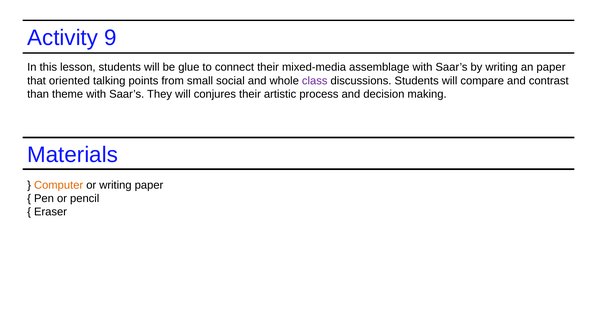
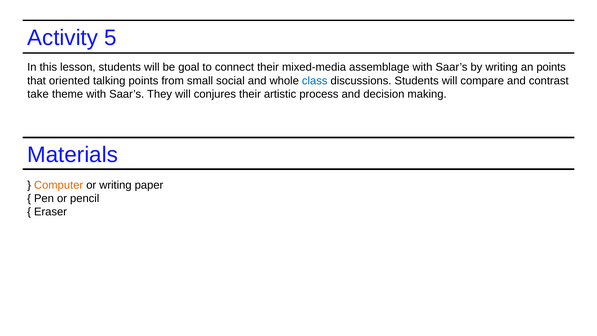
9: 9 -> 5 (110, 38)
glue: glue -> goal (189, 67)
an paper: paper -> points (551, 67)
class colour: purple -> blue (315, 81)
than: than -> take (38, 94)
